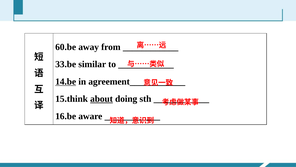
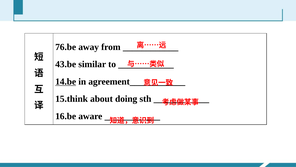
60.be: 60.be -> 76.be (66, 47)
33.be: 33.be -> 43.be (66, 64)
about underline: present -> none (101, 99)
